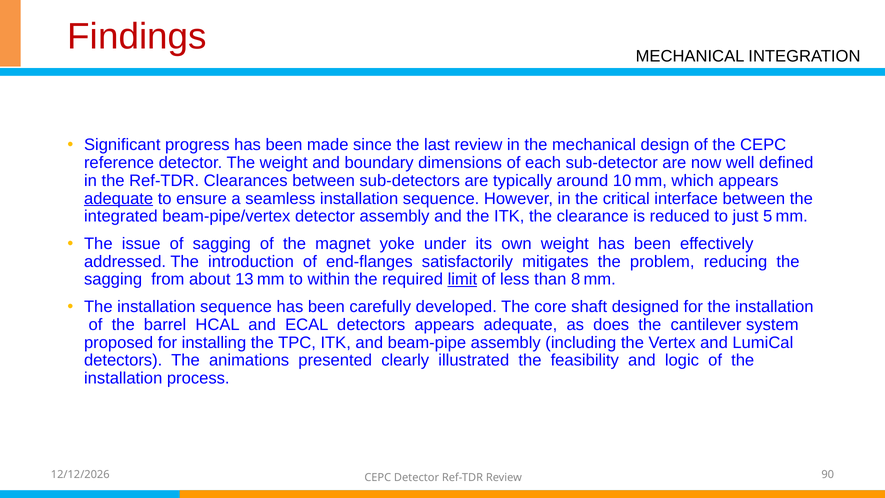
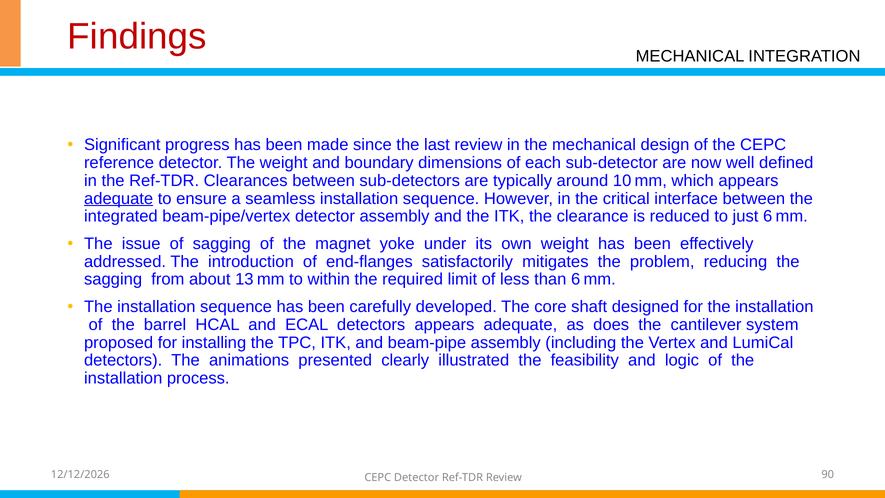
just 5: 5 -> 6 (768, 216)
limit underline: present -> none (462, 279)
than 8: 8 -> 6 (576, 279)
